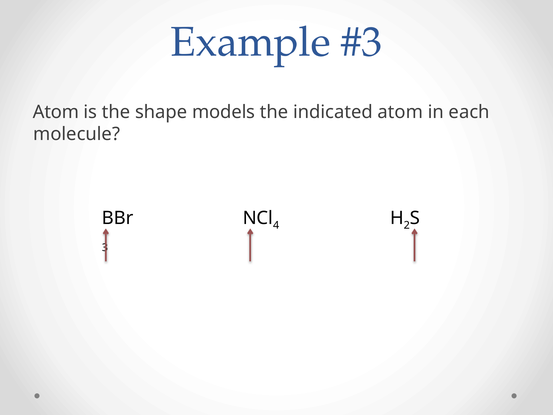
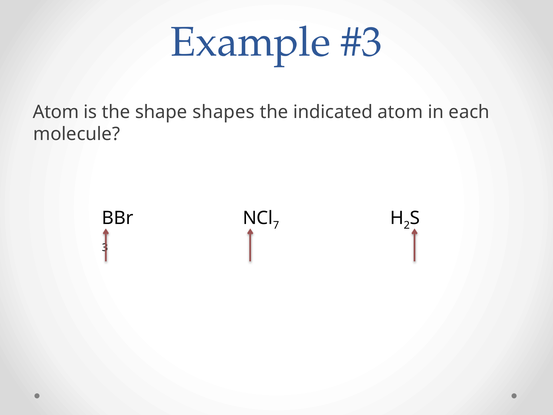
models: models -> shapes (223, 112)
4: 4 -> 7 (276, 225)
